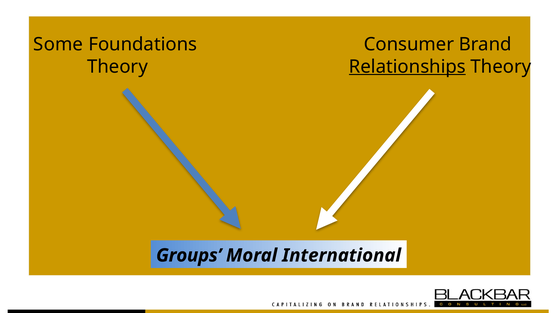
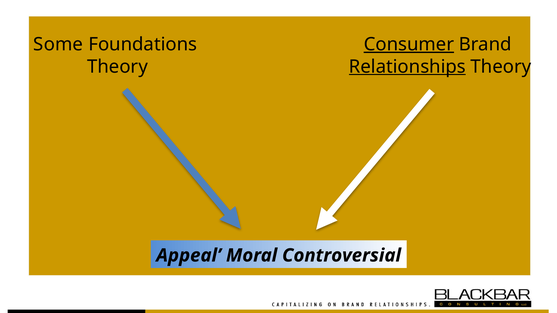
Consumer underline: none -> present (409, 44)
Groups: Groups -> Appeal (189, 256)
International: International -> Controversial (342, 256)
